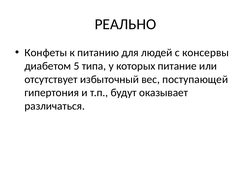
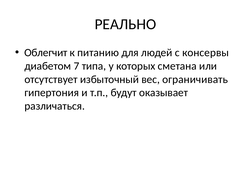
Конфеты: Конфеты -> Облегчит (46, 53)
5: 5 -> 7 (76, 66)
питание: питание -> сметана (177, 66)
поступающей: поступающей -> ограничивать (195, 79)
